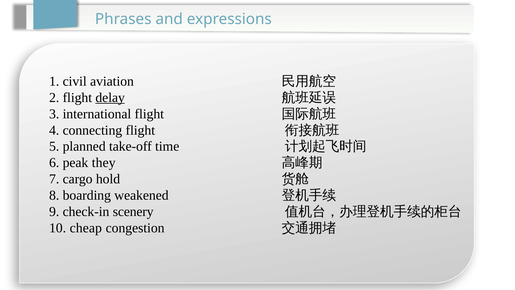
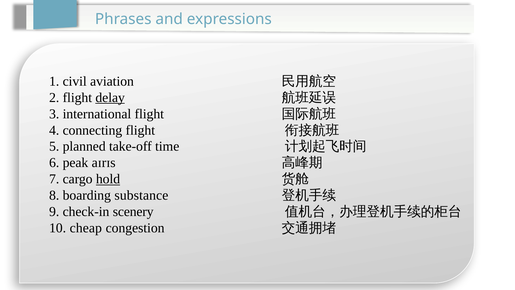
they: they -> aɪrɪs (104, 163)
hold underline: none -> present (108, 179)
weakened: weakened -> substance (141, 195)
